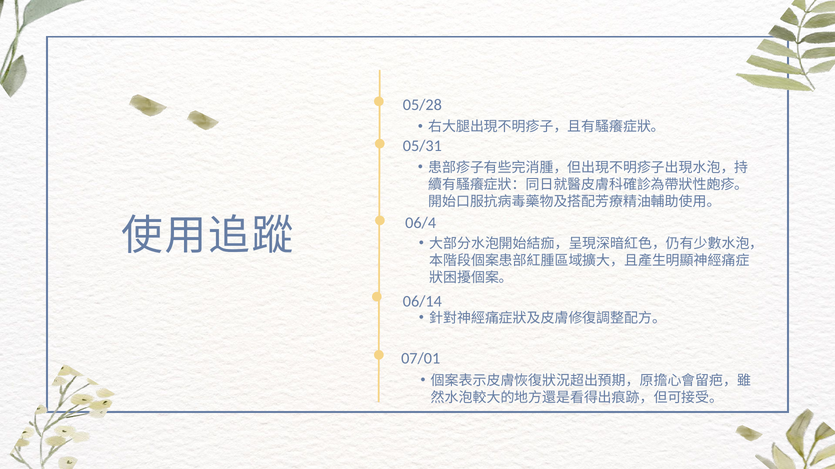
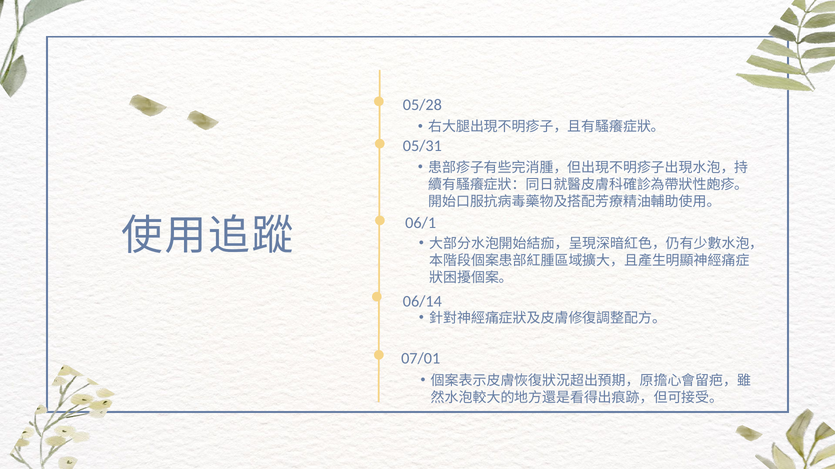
06/4: 06/4 -> 06/1 (421, 223)
